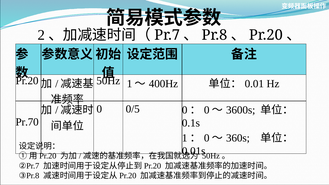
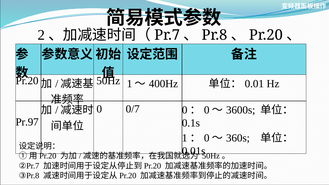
0/5: 0/5 -> 0/7 (133, 109)
Pr.70: Pr.70 -> Pr.97 (27, 122)
